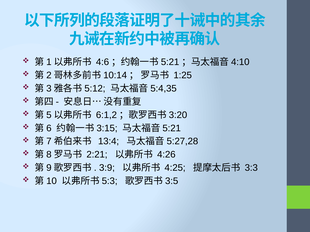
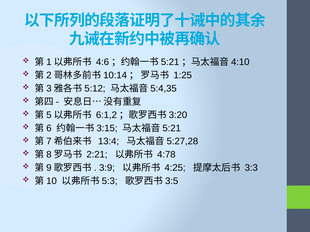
4:26: 4:26 -> 4:78 (166, 155)
